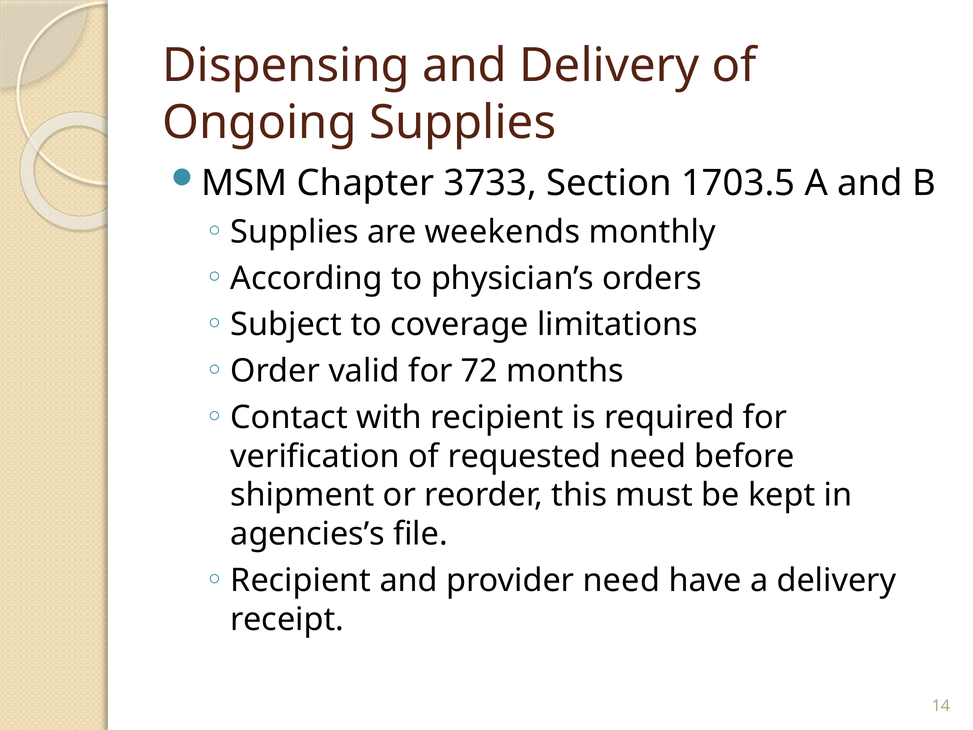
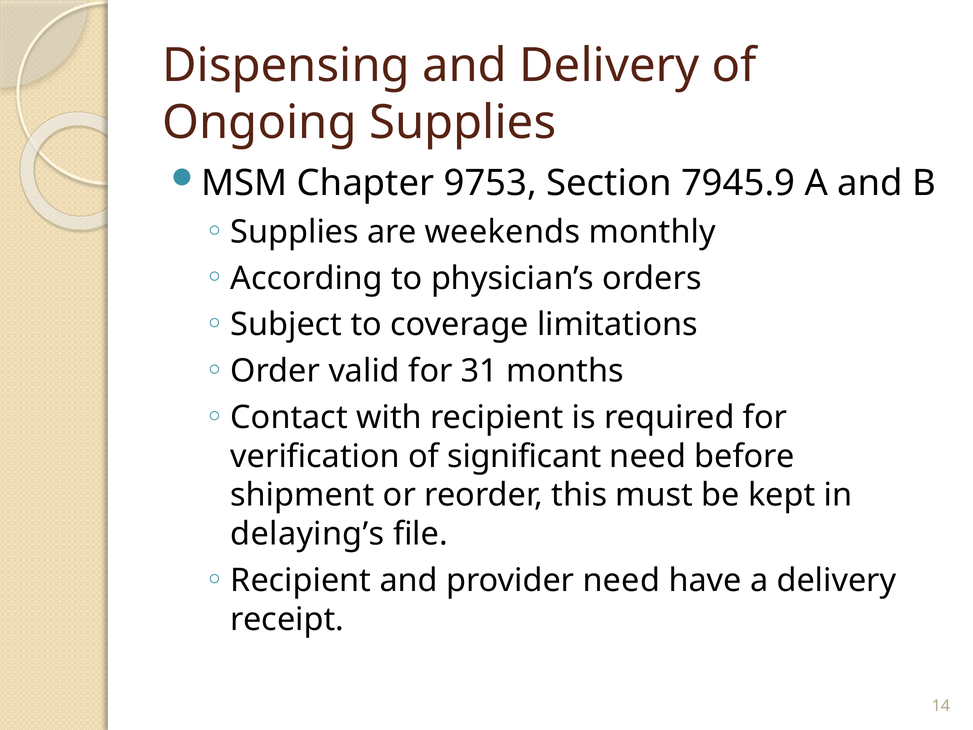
3733: 3733 -> 9753 (490, 183)
1703.5: 1703.5 -> 7945.9 (738, 183)
72: 72 -> 31 (479, 371)
requested: requested -> significant (524, 456)
agencies’s: agencies’s -> delaying’s (307, 534)
